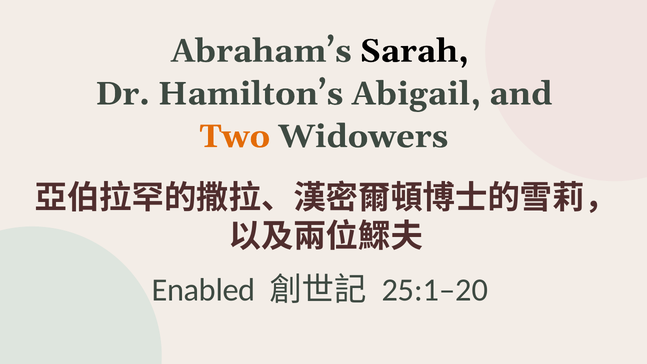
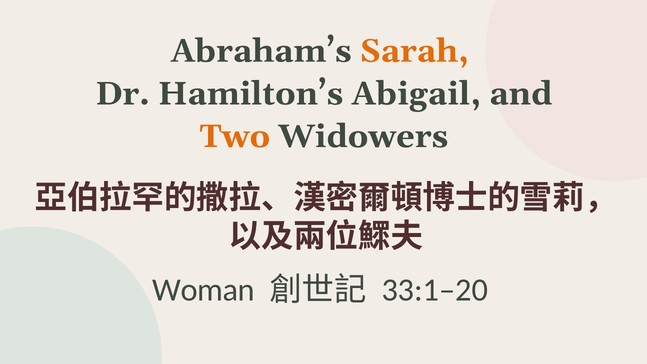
Sarah colour: black -> orange (414, 51)
Enabled: Enabled -> Woman (204, 290)
25:1–20: 25:1–20 -> 33:1–20 (435, 290)
